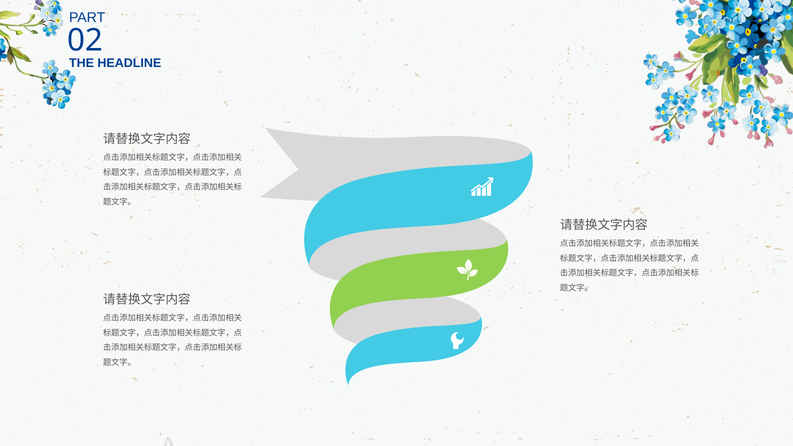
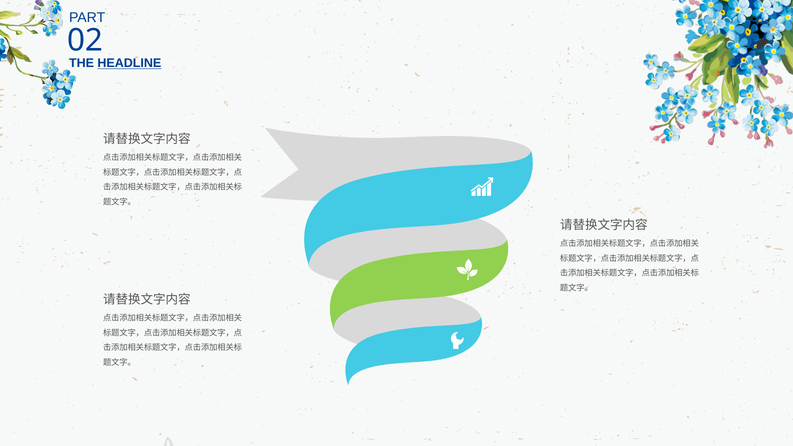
HEADLINE underline: none -> present (129, 63)
